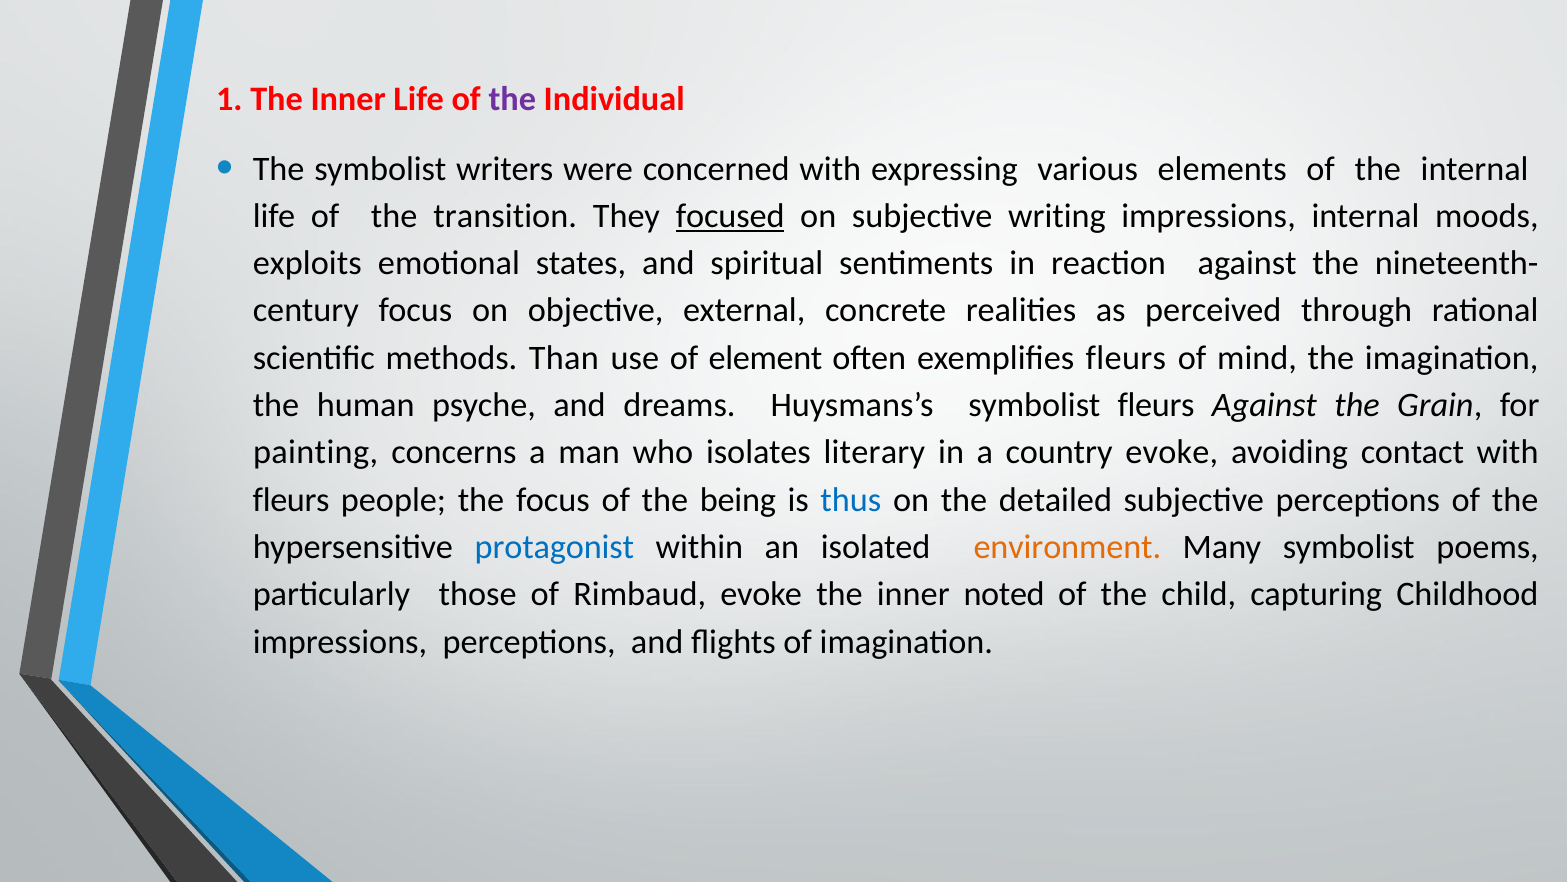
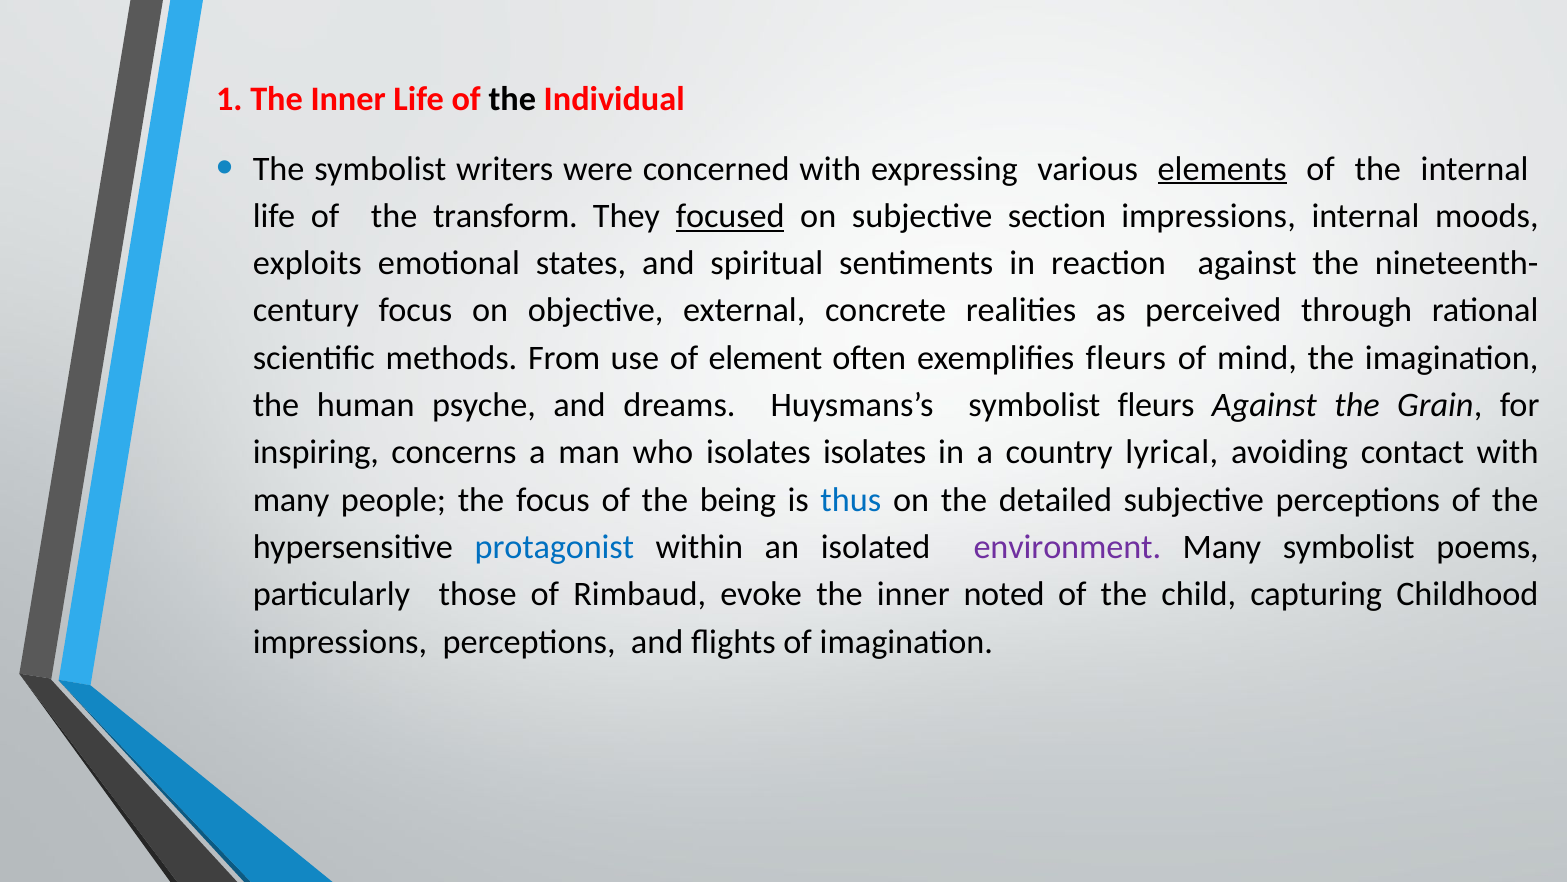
the colour: purple -> black (512, 99)
elements underline: none -> present (1222, 169)
transition: transition -> transform (505, 216)
writing: writing -> section (1057, 216)
Than: Than -> From (564, 358)
painting: painting -> inspiring (316, 452)
isolates literary: literary -> isolates (875, 452)
country evoke: evoke -> lyrical (1172, 452)
fleurs: fleurs -> many (291, 500)
environment colour: orange -> purple (1067, 547)
